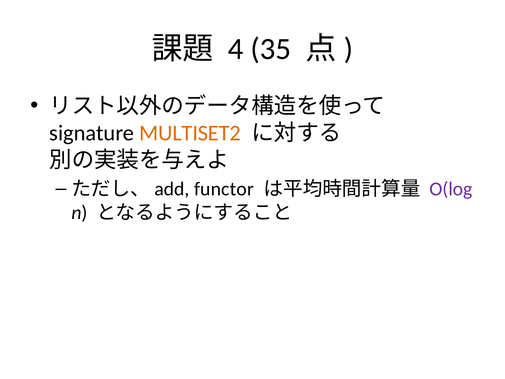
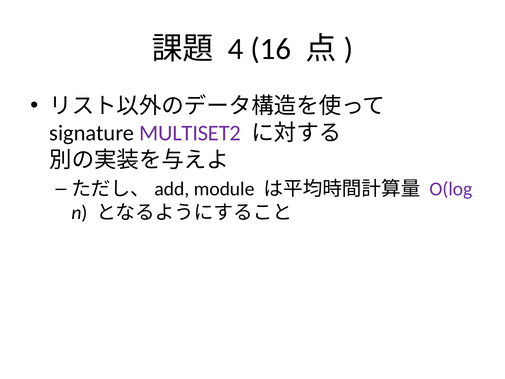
35: 35 -> 16 (271, 49)
MULTISET2 colour: orange -> purple (190, 133)
functor: functor -> module (224, 189)
